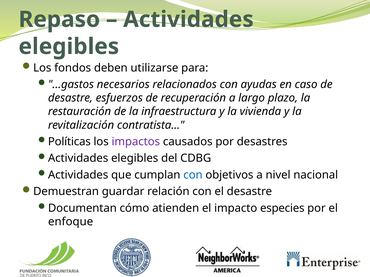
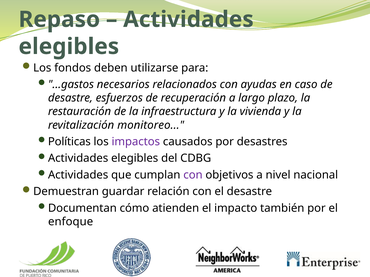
contratista: contratista -> monitoreo (151, 125)
con colour: blue -> purple (193, 175)
especies: especies -> también (282, 208)
